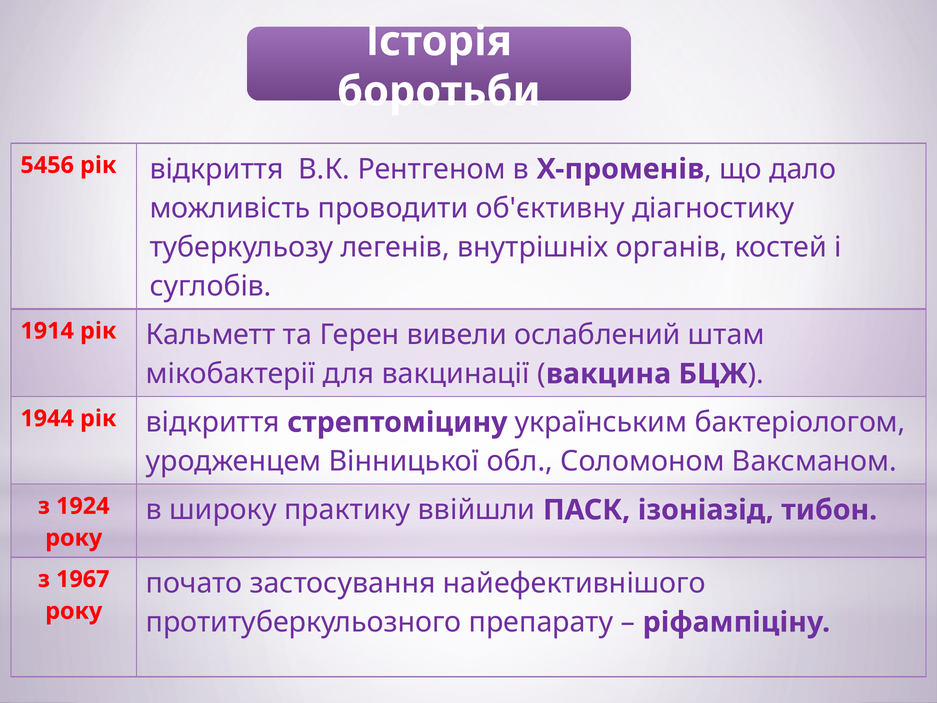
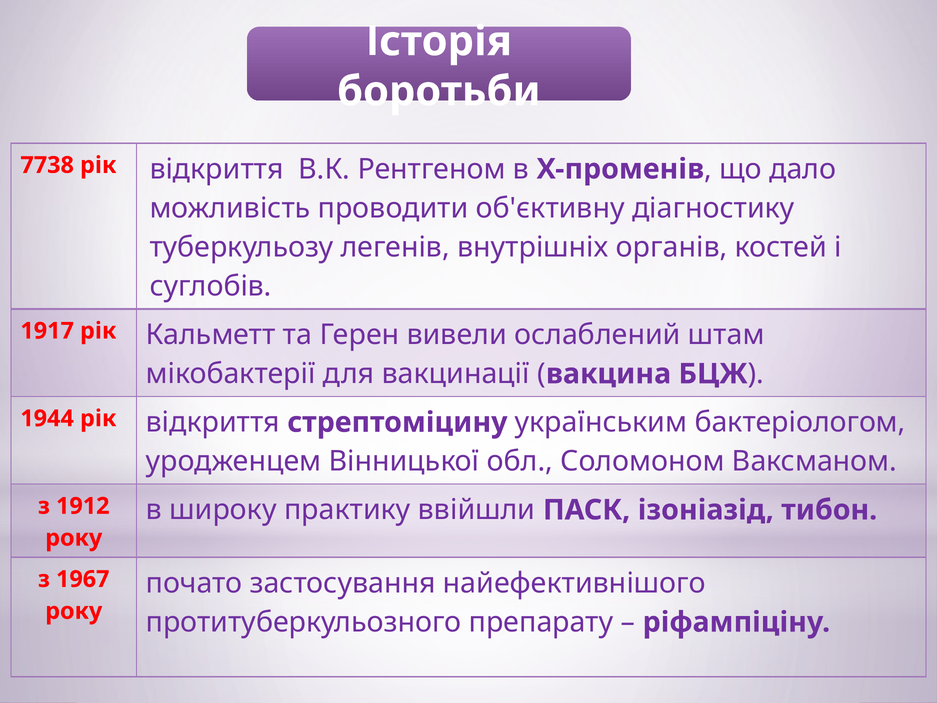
5456: 5456 -> 7738 (47, 165)
1914: 1914 -> 1917 (47, 331)
1924: 1924 -> 1912 (83, 506)
